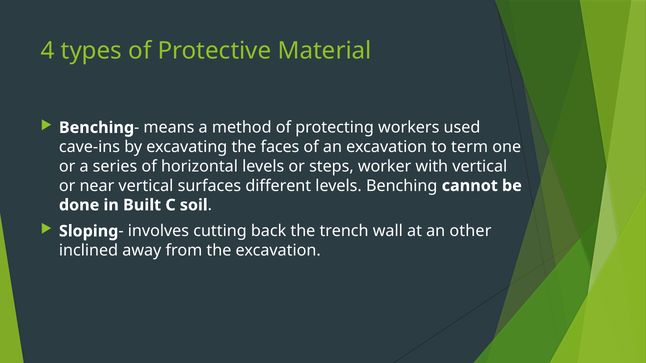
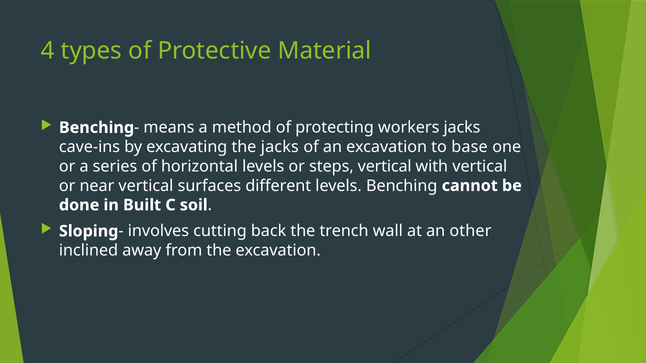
workers used: used -> jacks (462, 128)
the faces: faces -> jacks (280, 147)
term: term -> base (469, 147)
steps worker: worker -> vertical (385, 166)
